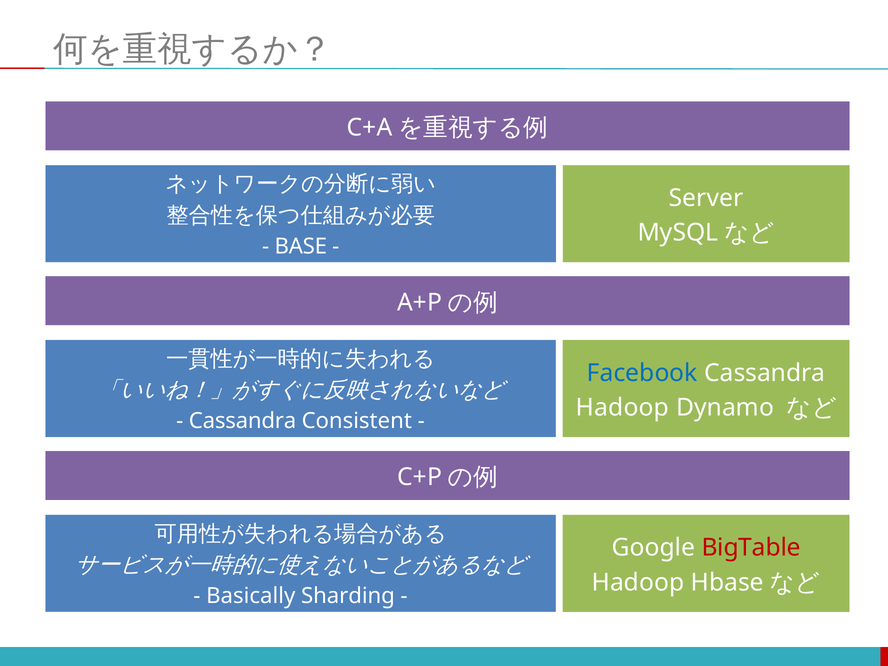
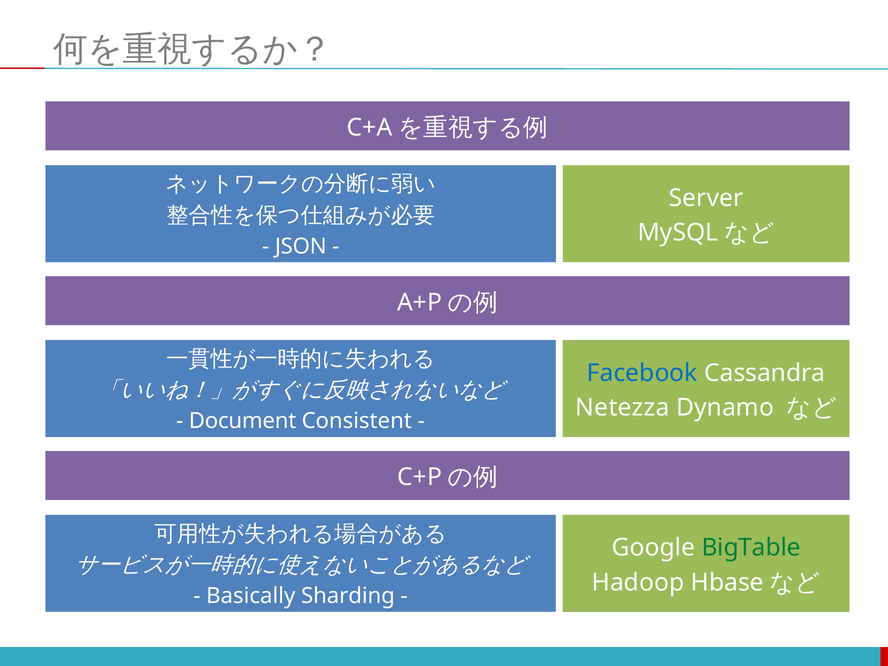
BASE: BASE -> JSON (301, 246)
Hadoop: Hadoop -> Netezza (622, 408)
Cassandra: Cassandra -> Document (243, 421)
BigTable colour: red -> green (751, 548)
